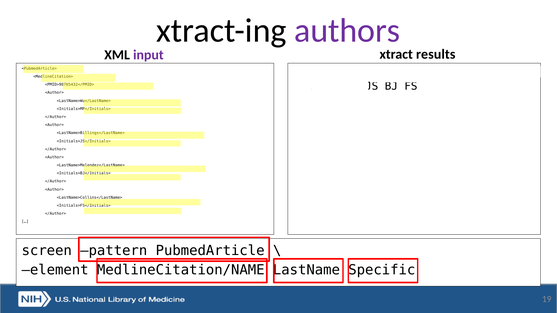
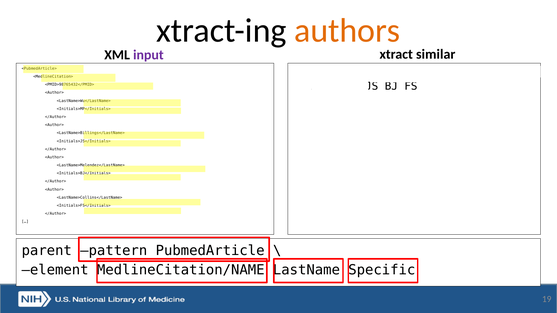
authors colour: purple -> orange (347, 31)
results: results -> similar (436, 54)
screen: screen -> parent (47, 251)
